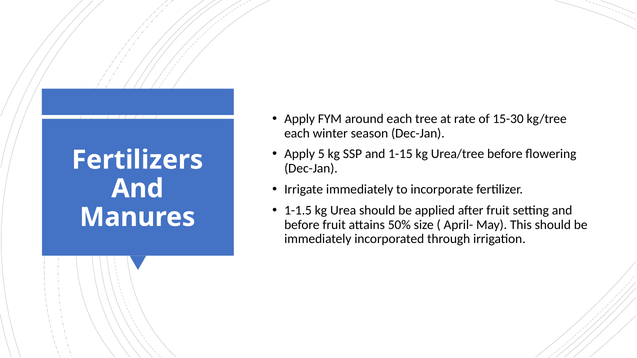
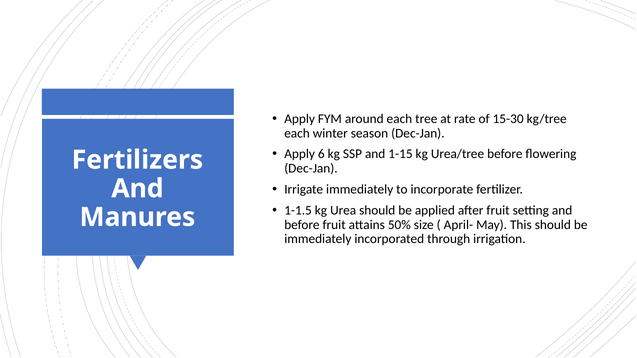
5: 5 -> 6 (321, 154)
